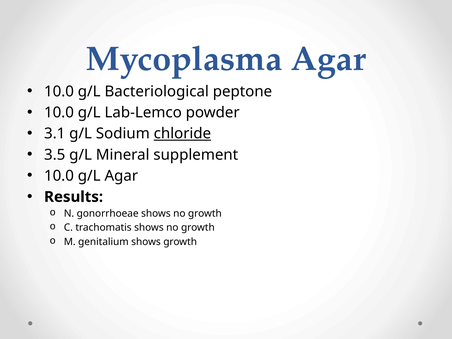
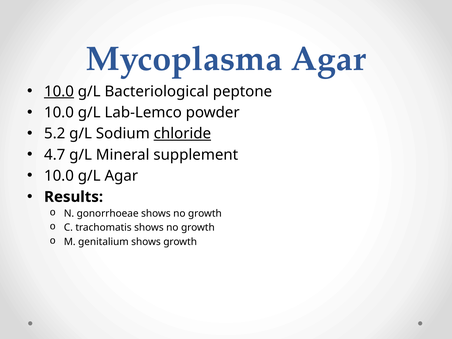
10.0 underline: none -> present (59, 91)
3.1: 3.1 -> 5.2 (55, 134)
3.5: 3.5 -> 4.7 (55, 155)
